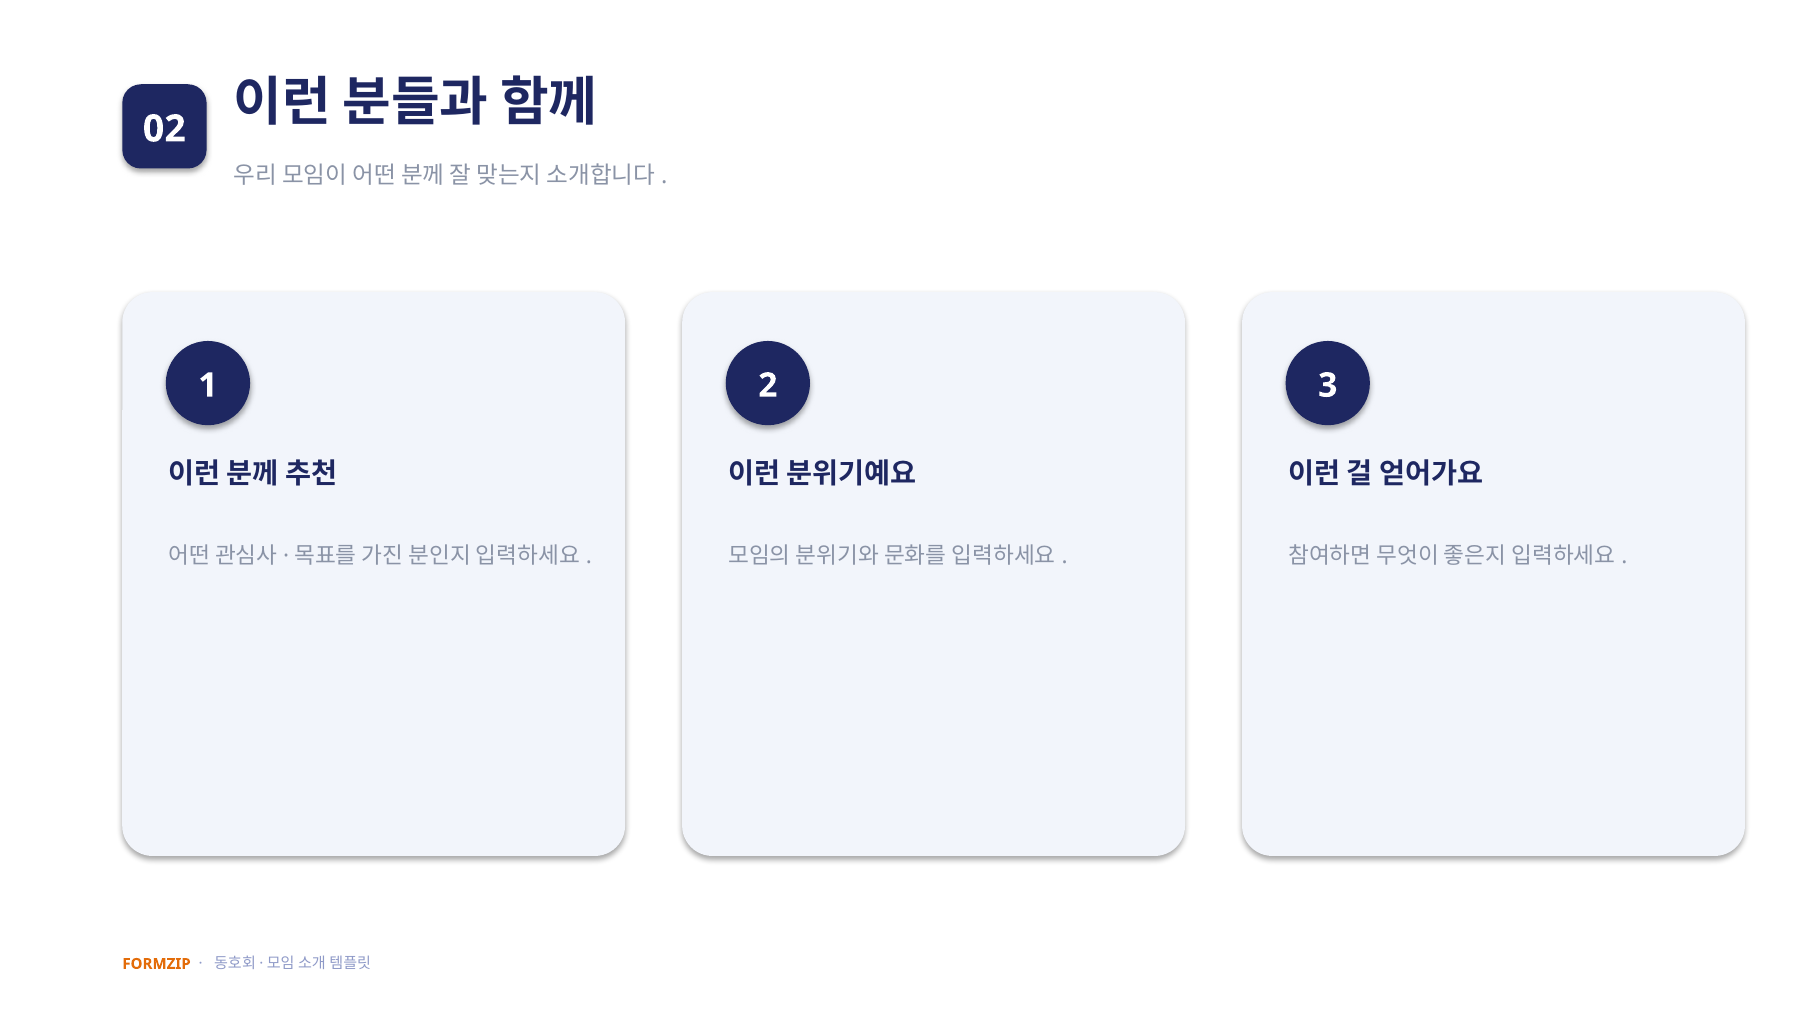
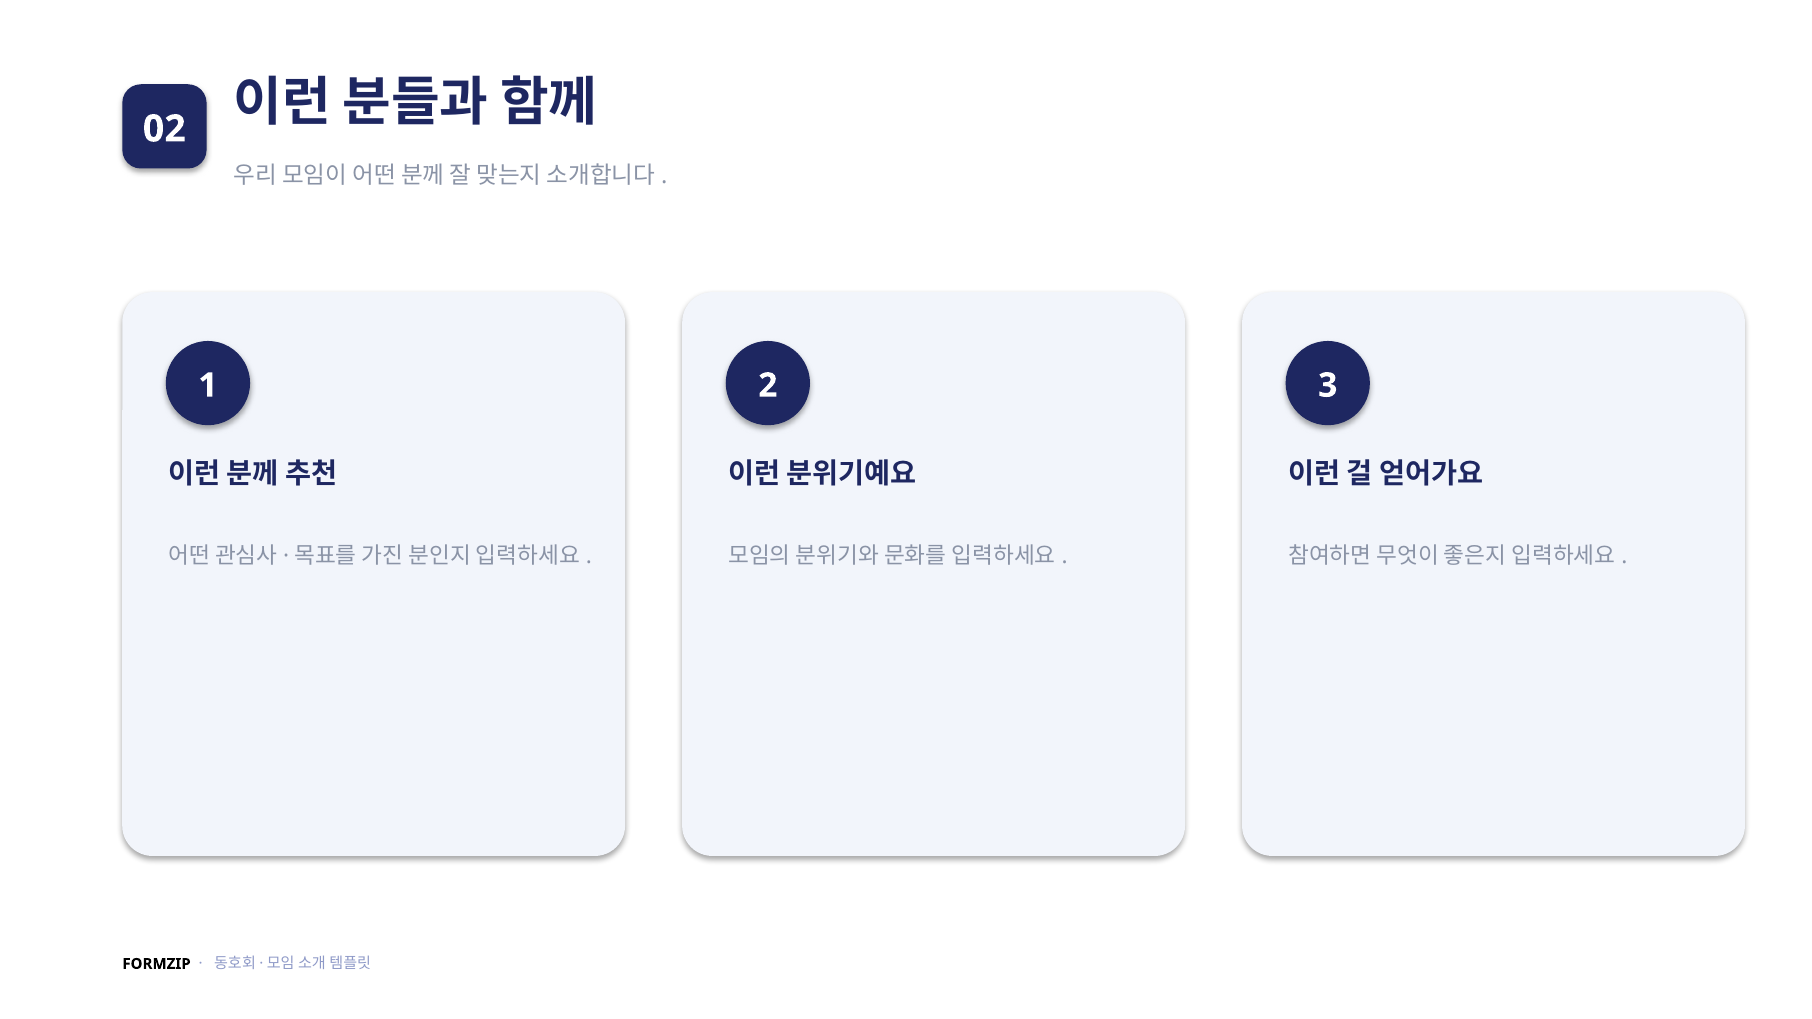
FORMZIP colour: orange -> black (156, 964)
